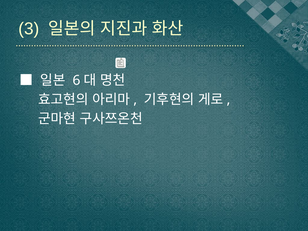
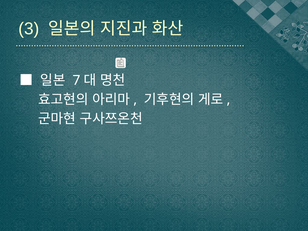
6: 6 -> 7 (76, 80)
